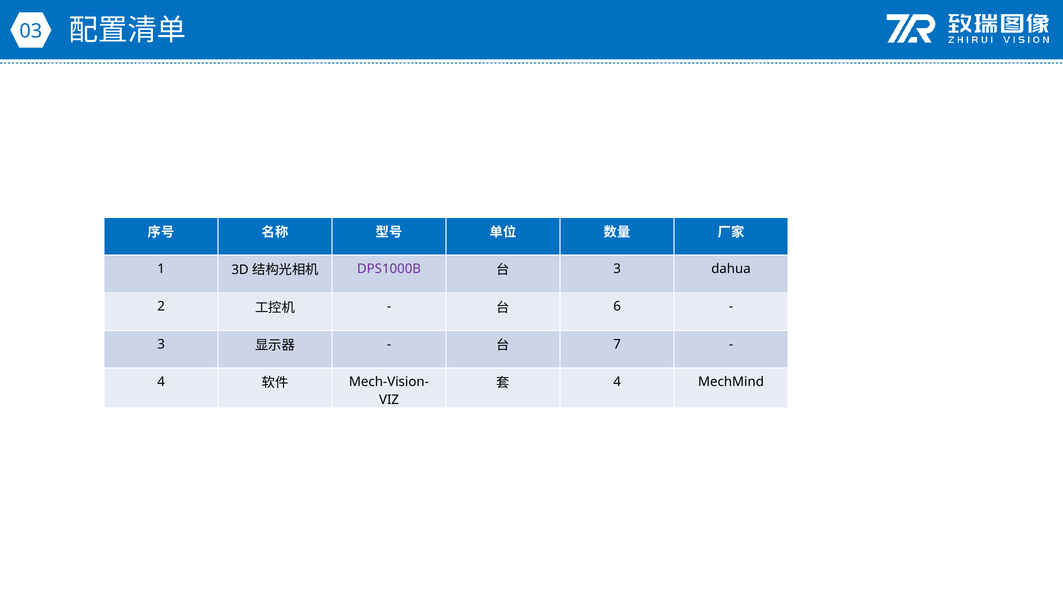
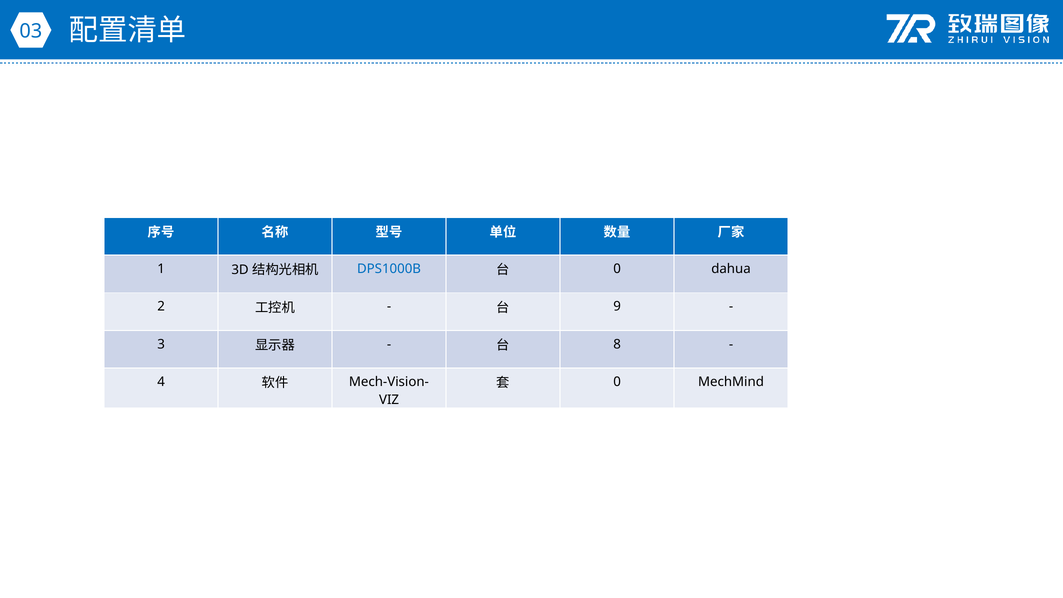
DPS1000B colour: purple -> blue (389, 269)
3: 3 -> 0 (617, 269)
6: 6 -> 9 (617, 307)
7: 7 -> 8 (617, 344)
4: 4 -> 0 (617, 382)
